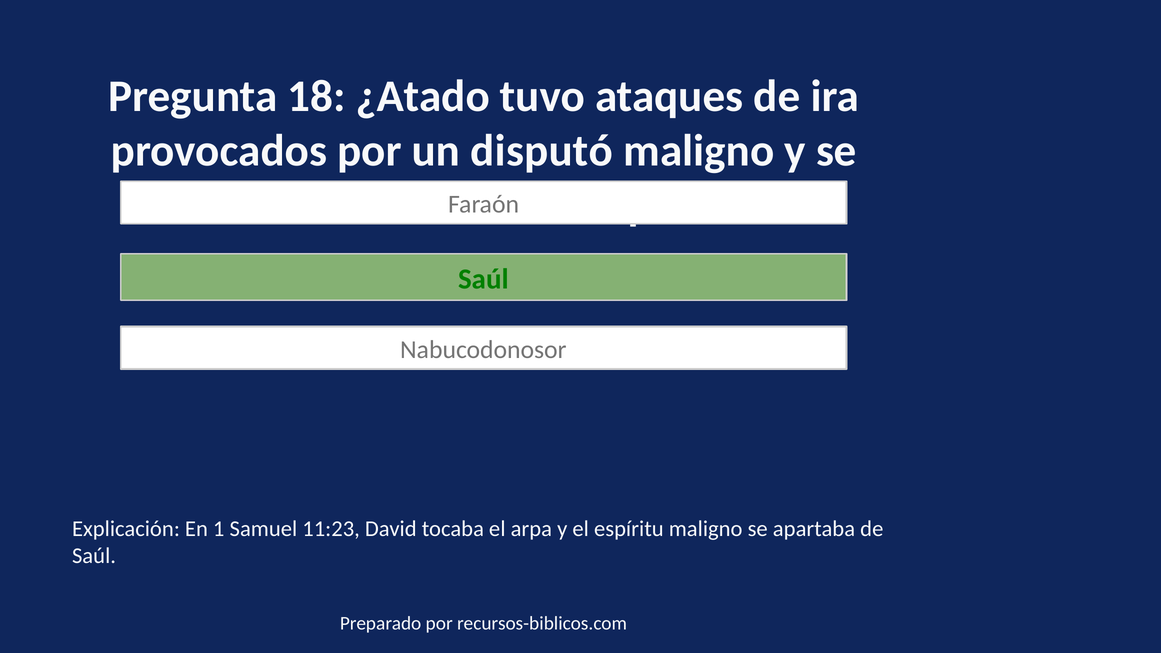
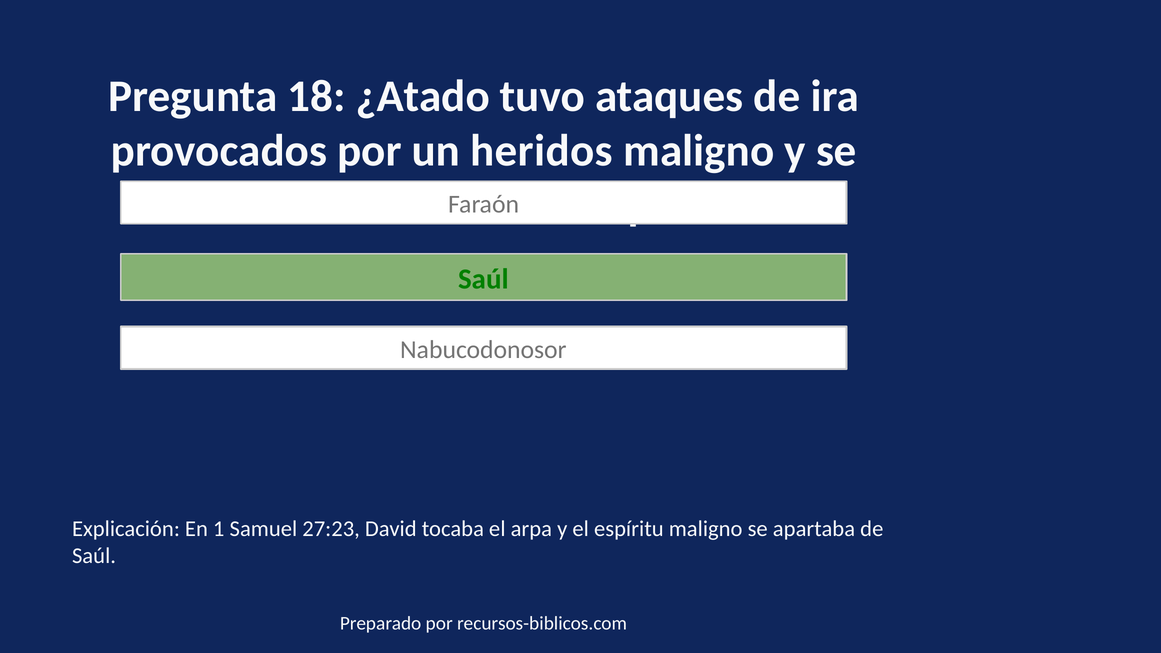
disputó: disputó -> heridos (542, 151)
11:23: 11:23 -> 27:23 (331, 529)
